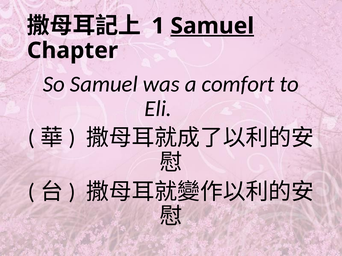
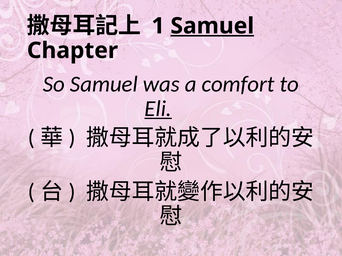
Eli underline: none -> present (158, 109)
